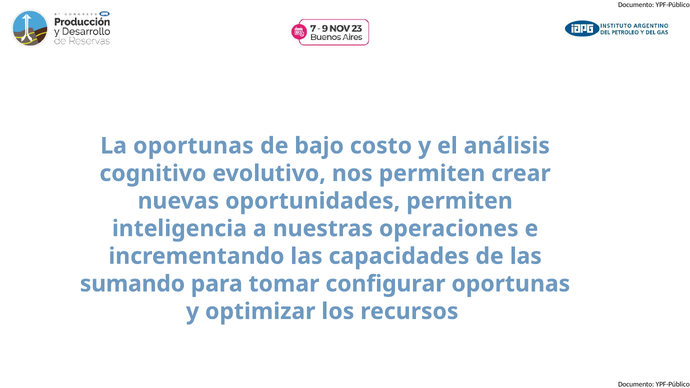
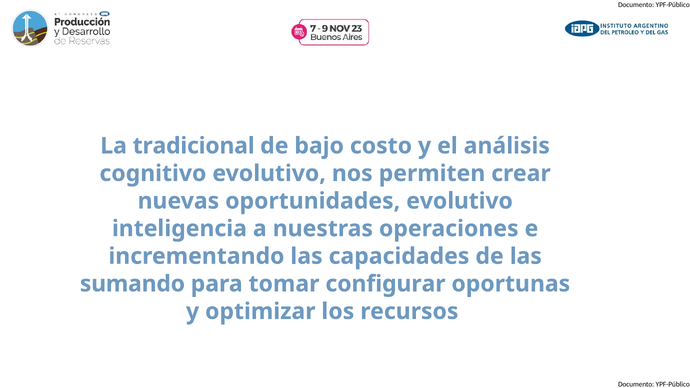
La oportunas: oportunas -> tradicional (194, 146)
oportunidades permiten: permiten -> evolutivo (460, 201)
